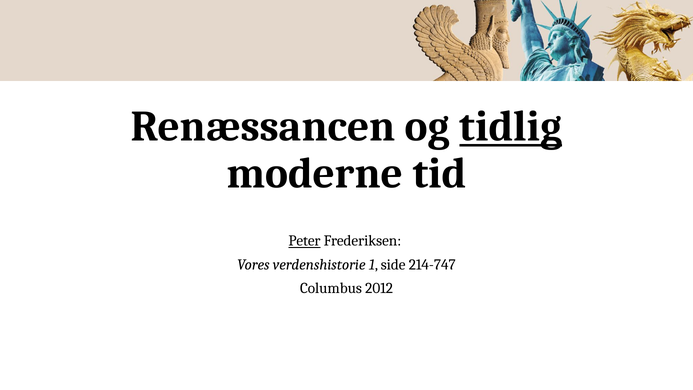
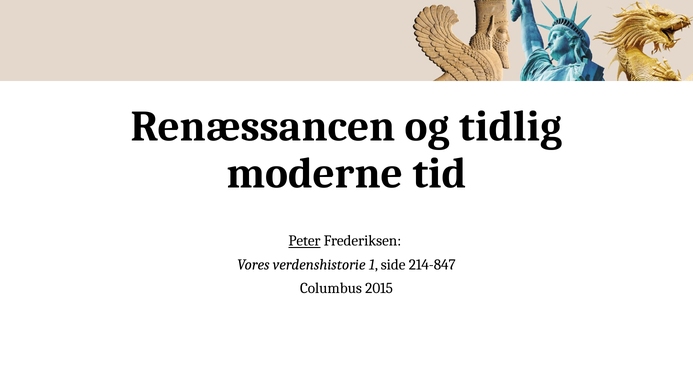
tidlig underline: present -> none (511, 126)
214-747: 214-747 -> 214-847 (432, 264)
2012: 2012 -> 2015 (379, 288)
